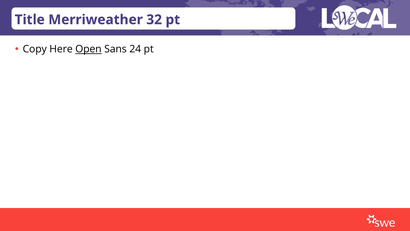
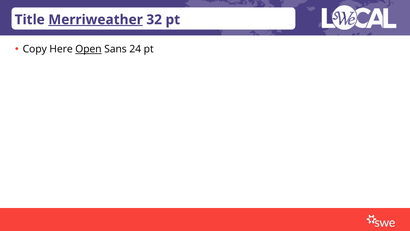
Merriweather underline: none -> present (96, 20)
